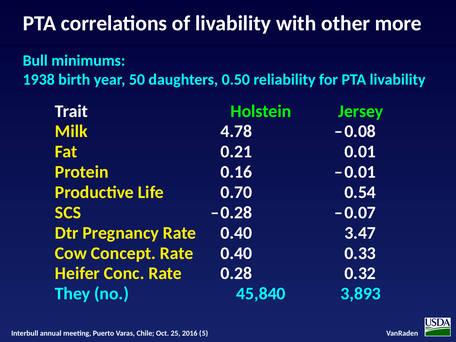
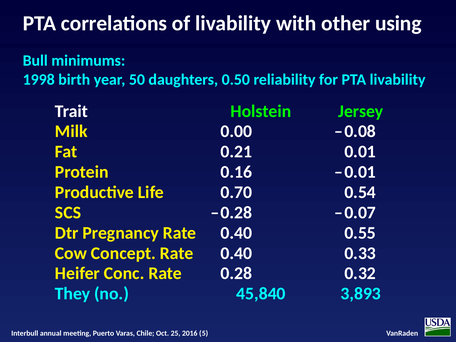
more: more -> using (398, 24)
1938: 1938 -> 1998 (39, 80)
4.78: 4.78 -> 0.00 (236, 131)
3.47: 3.47 -> 0.55 (360, 233)
